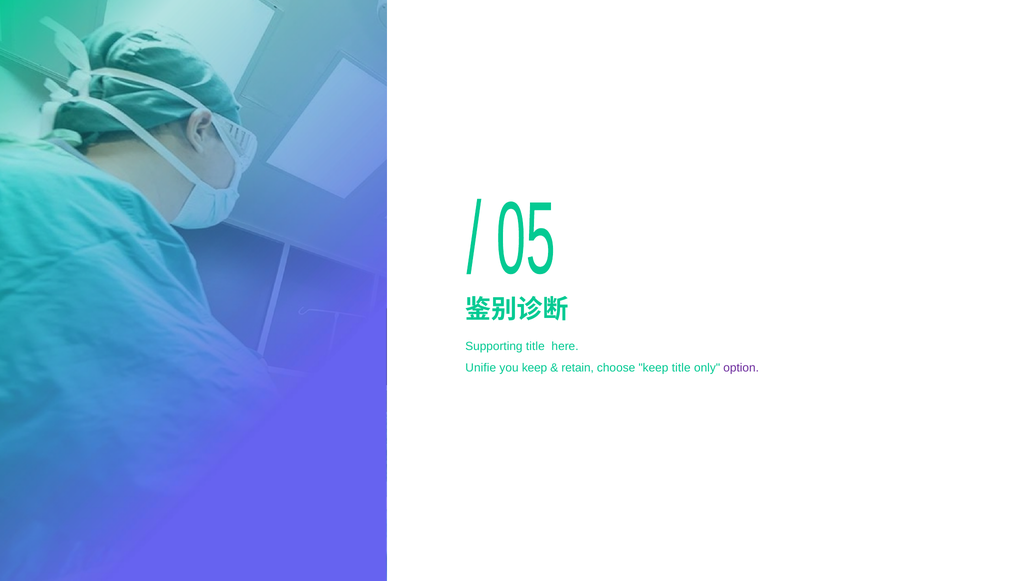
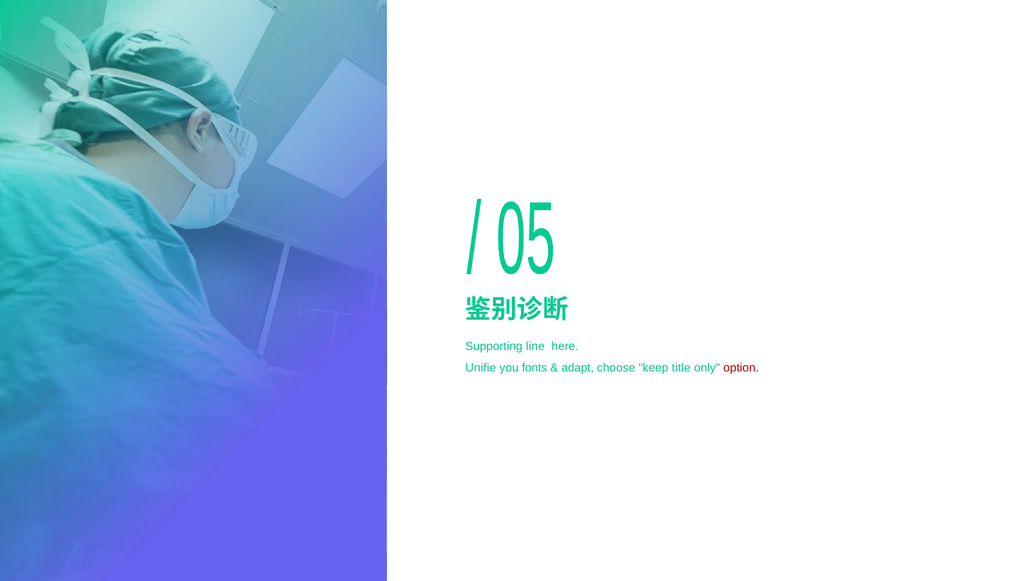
Supporting title: title -> line (535, 346)
you keep: keep -> fonts (535, 368)
retain: retain -> adapt (578, 368)
option colour: purple -> red (741, 368)
